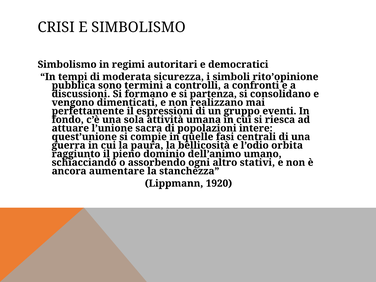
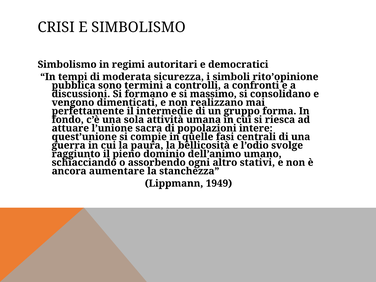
partenza: partenza -> massimo (213, 94)
espressioni: espressioni -> intermedie (165, 111)
eventi: eventi -> forma (279, 111)
orbita: orbita -> svolge (287, 145)
1920: 1920 -> 1949 (219, 183)
